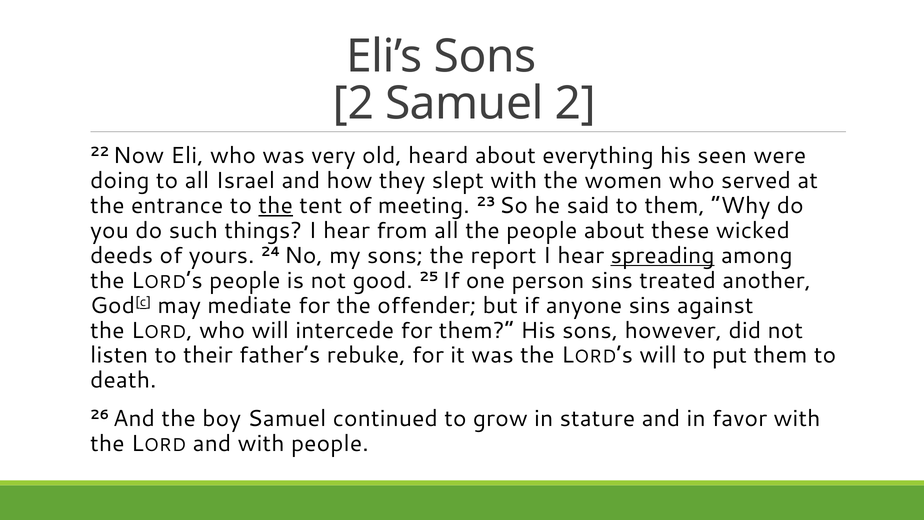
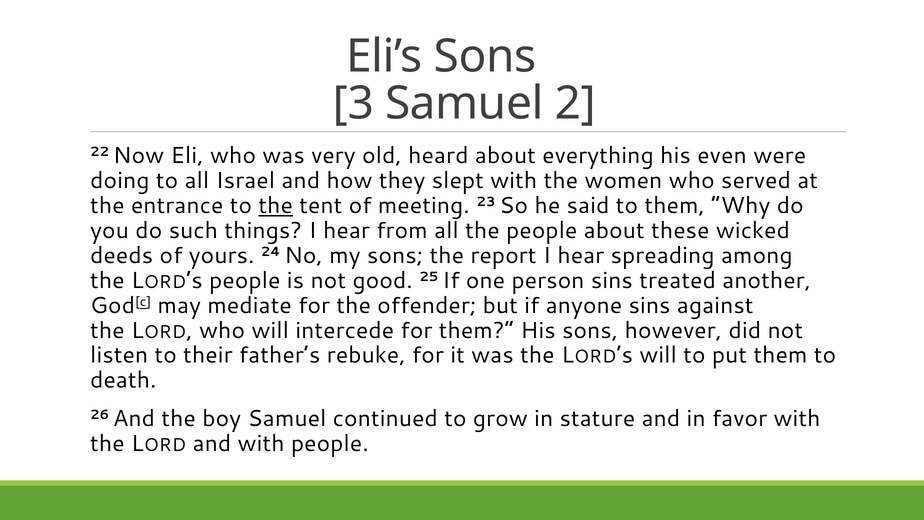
2: 2 -> 3 (354, 104)
seen: seen -> even (722, 156)
spreading underline: present -> none (663, 255)
